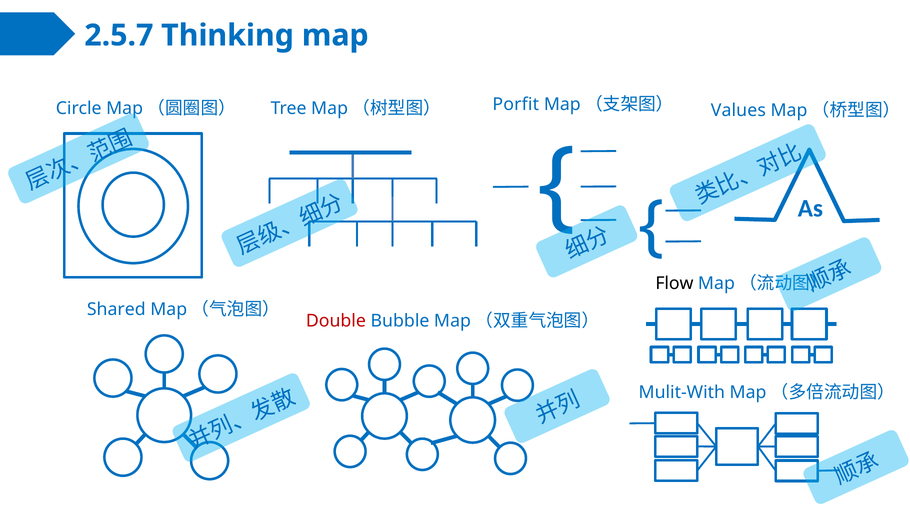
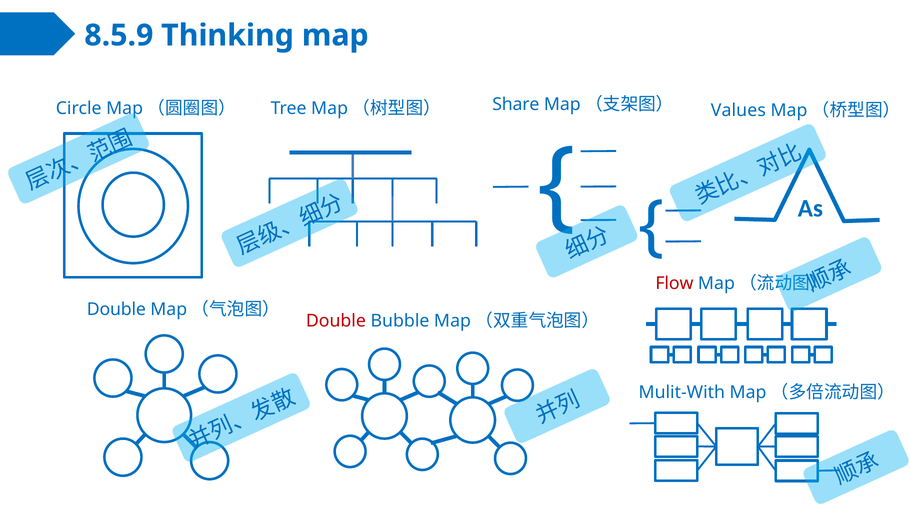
2.5.7: 2.5.7 -> 8.5.9 (119, 35)
Porfit: Porfit -> Share (516, 105)
Flow colour: black -> red (674, 283)
Shared: Shared -> Double (116, 309)
